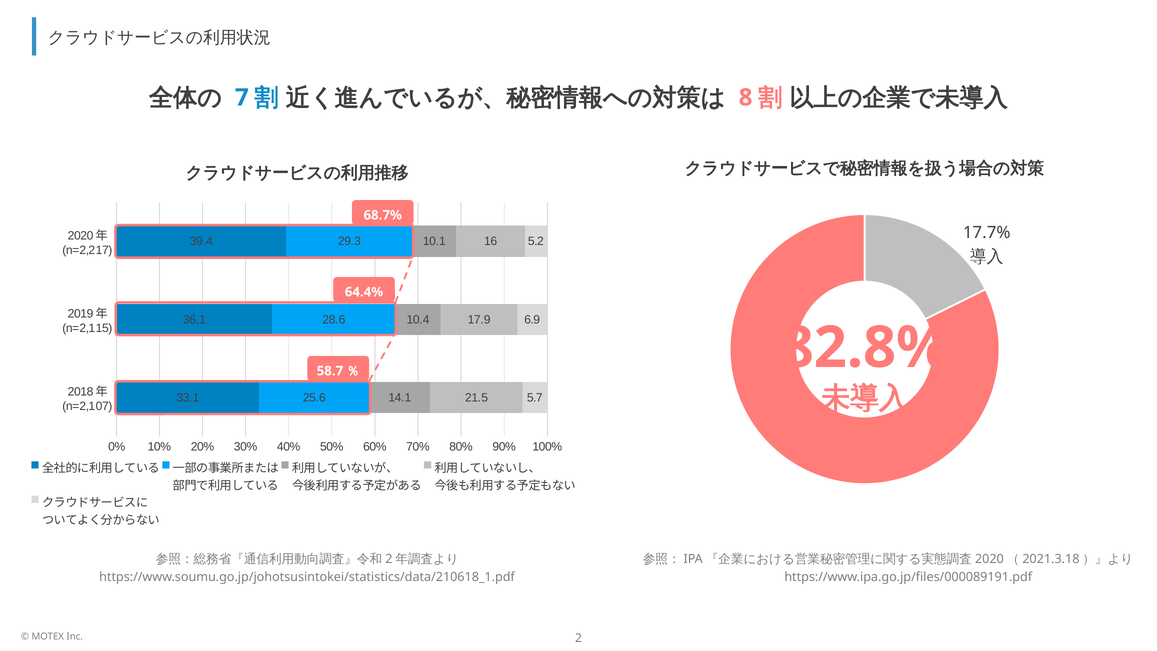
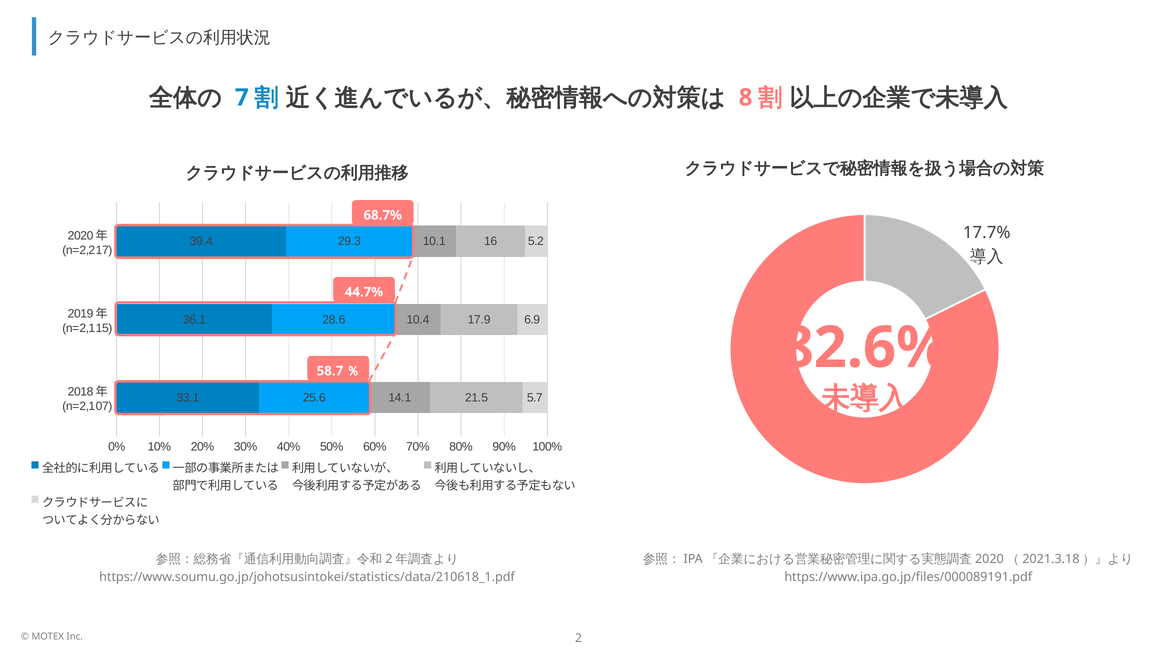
64.4%: 64.4% -> 44.7% (364, 292)
82.8%: 82.8% -> 82.6% (865, 348)
